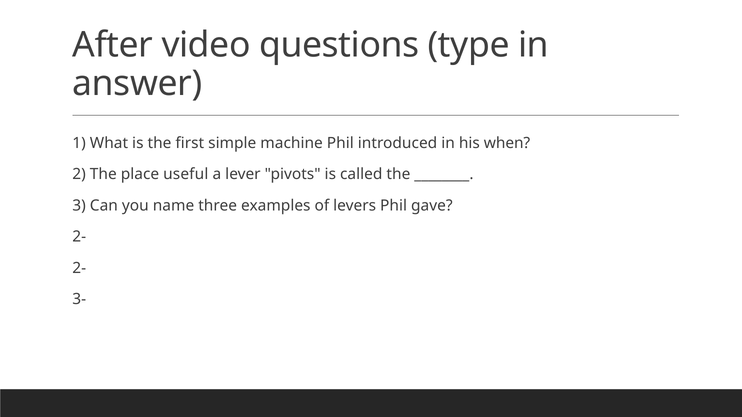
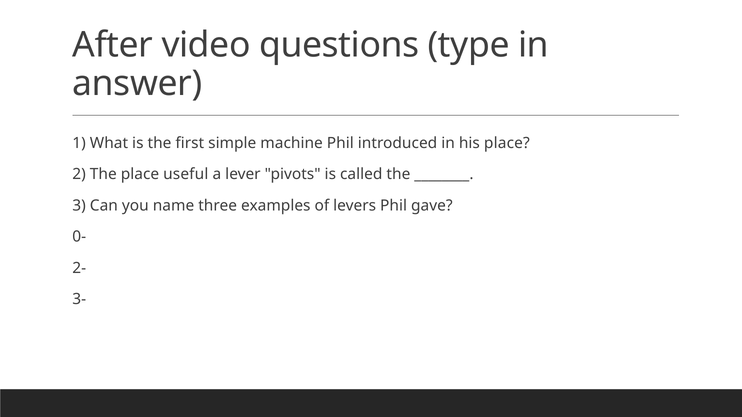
his when: when -> place (507, 143)
2-: 2- -> 0- (79, 237)
